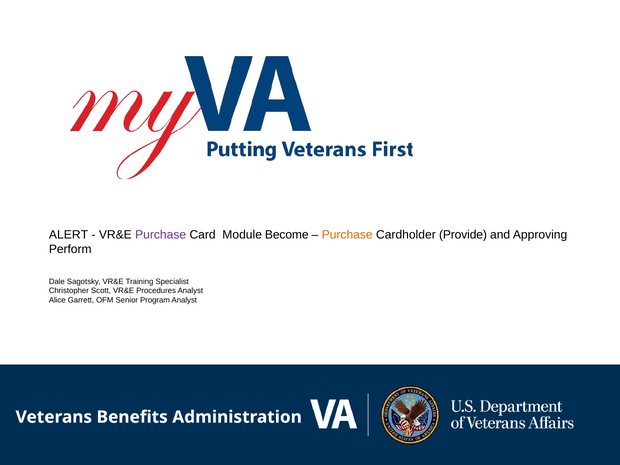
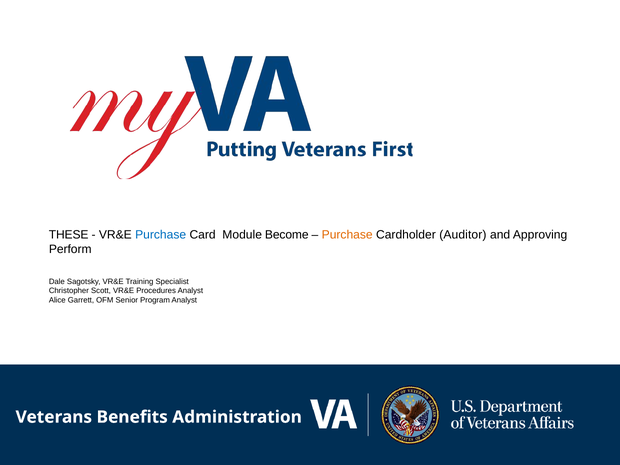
ALERT: ALERT -> THESE (69, 235)
Purchase colour: purple -> blue (161, 235)
Provide: Provide -> Auditor (463, 235)
